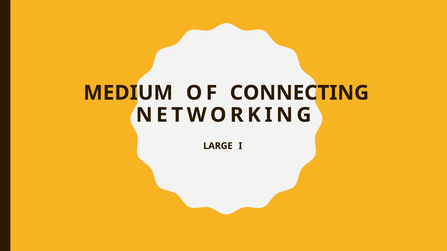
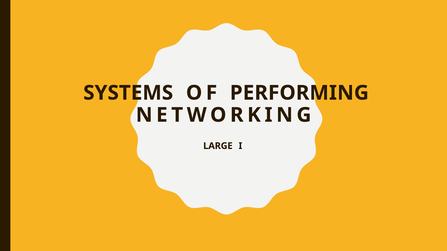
MEDIUM: MEDIUM -> SYSTEMS (128, 93)
CONNECTING: CONNECTING -> PERFORMING (299, 93)
